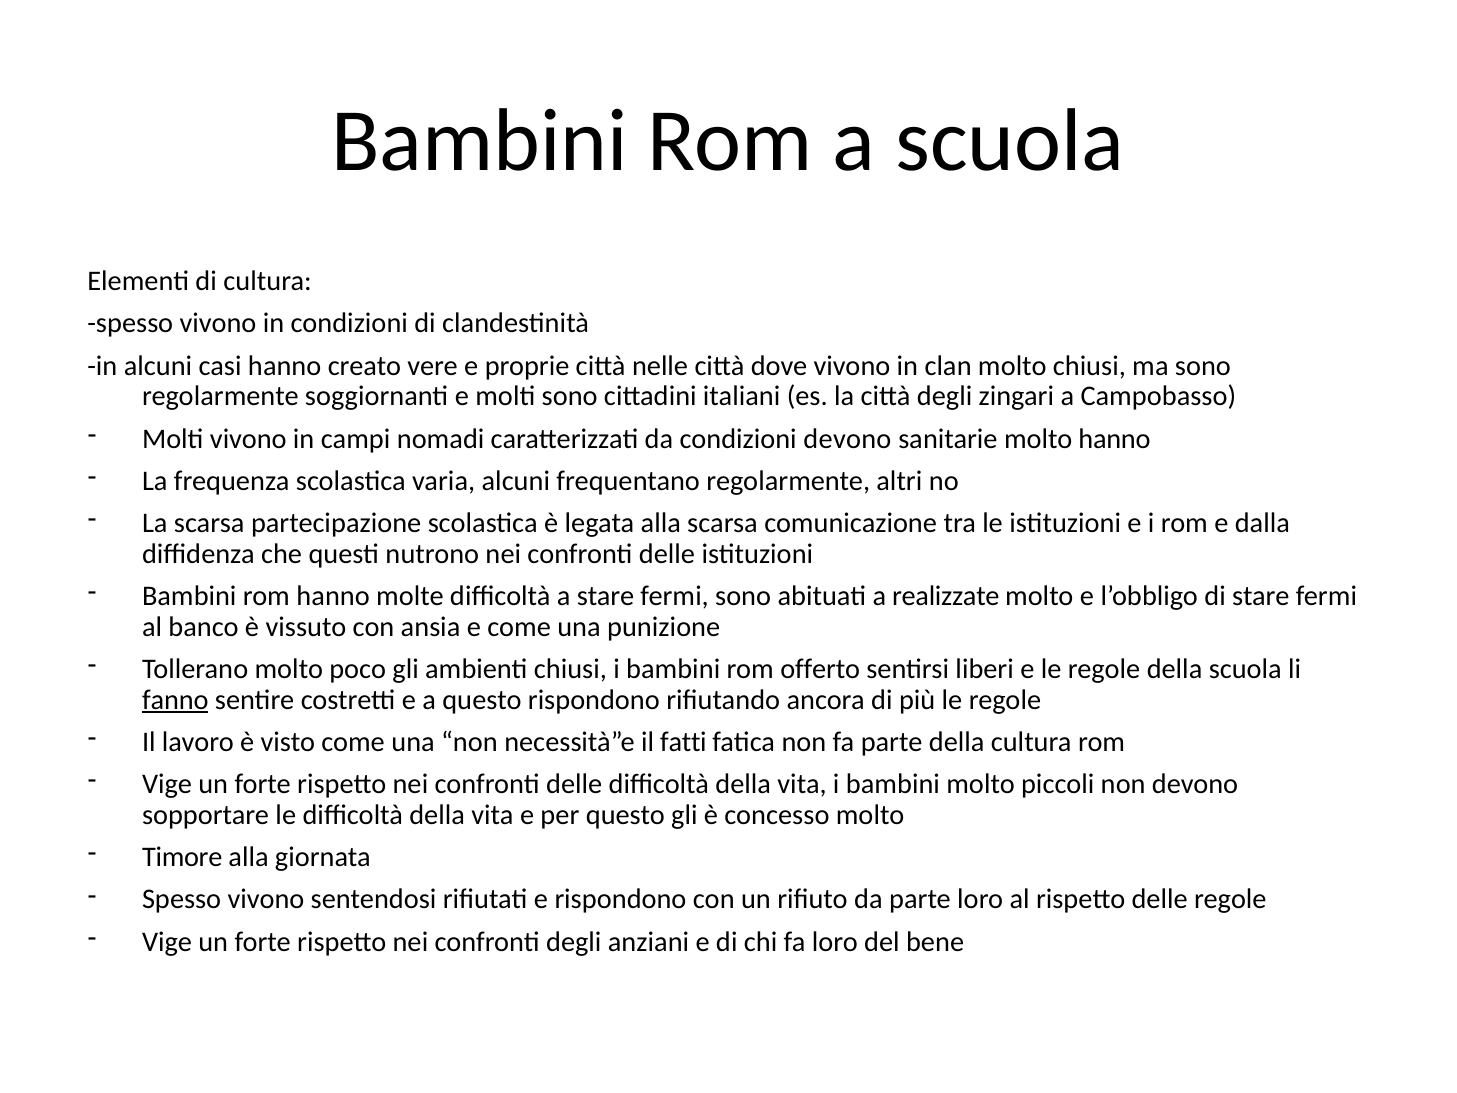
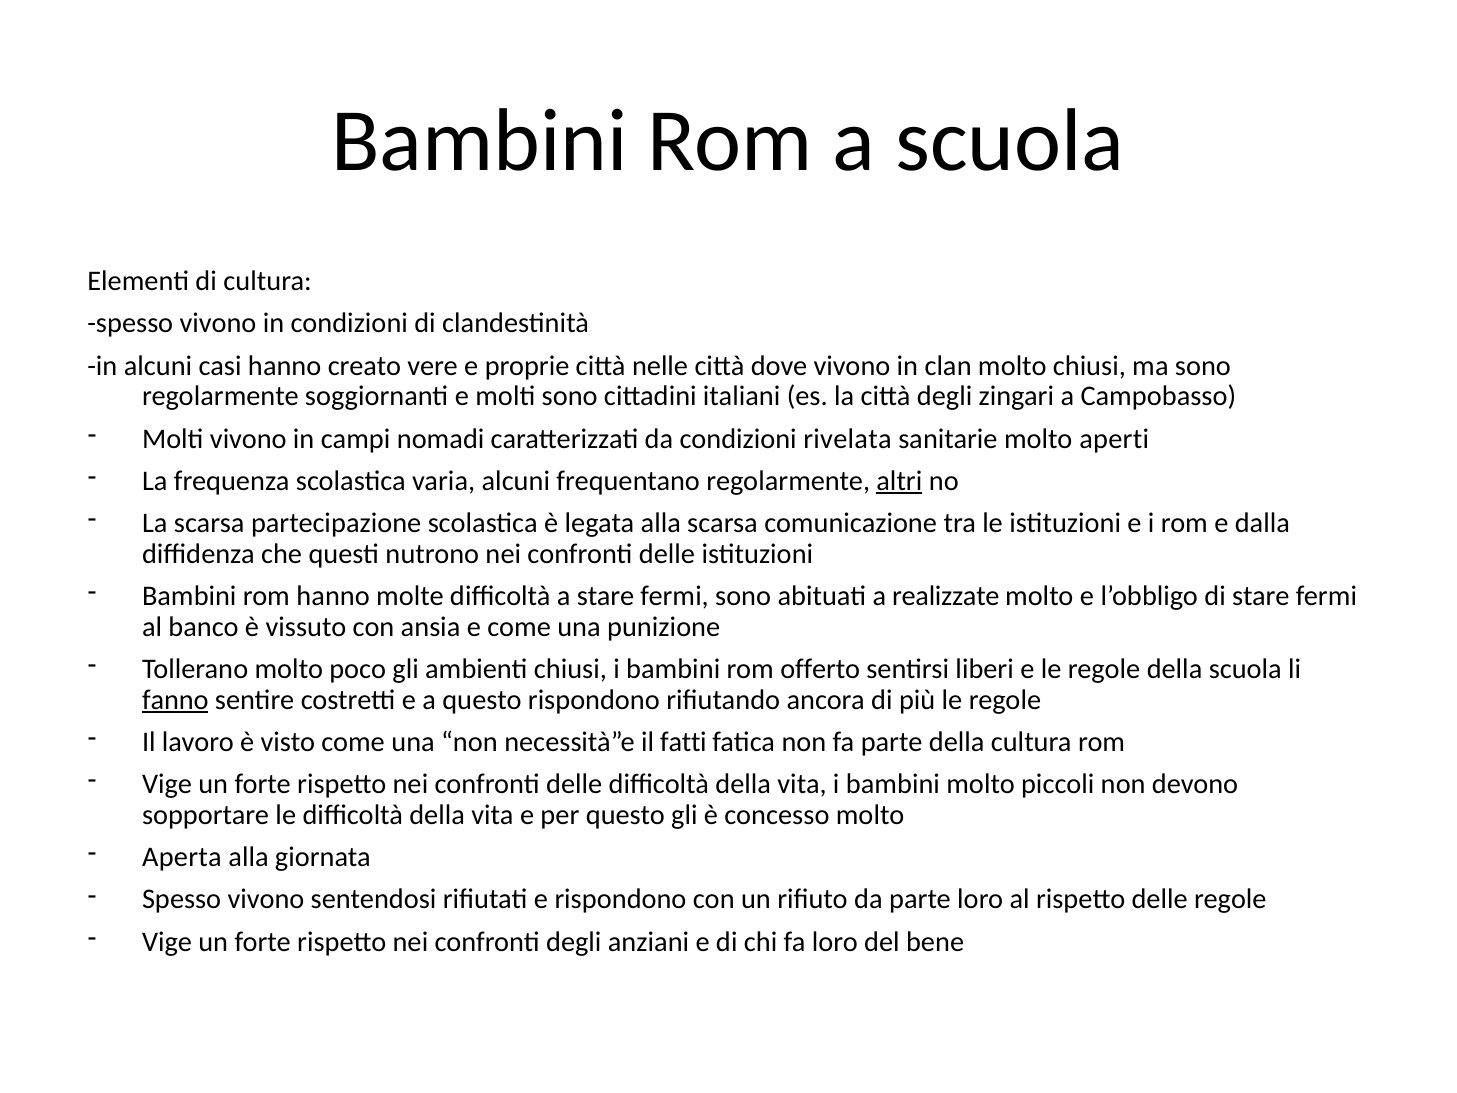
condizioni devono: devono -> rivelata (847, 439)
molto hanno: hanno -> aperti (1114, 439)
altri underline: none -> present (899, 481)
Timore: Timore -> Aperta (182, 857)
